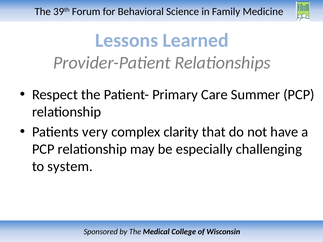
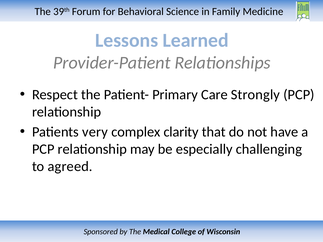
Summer: Summer -> Strongly (255, 95)
system: system -> agreed (70, 167)
